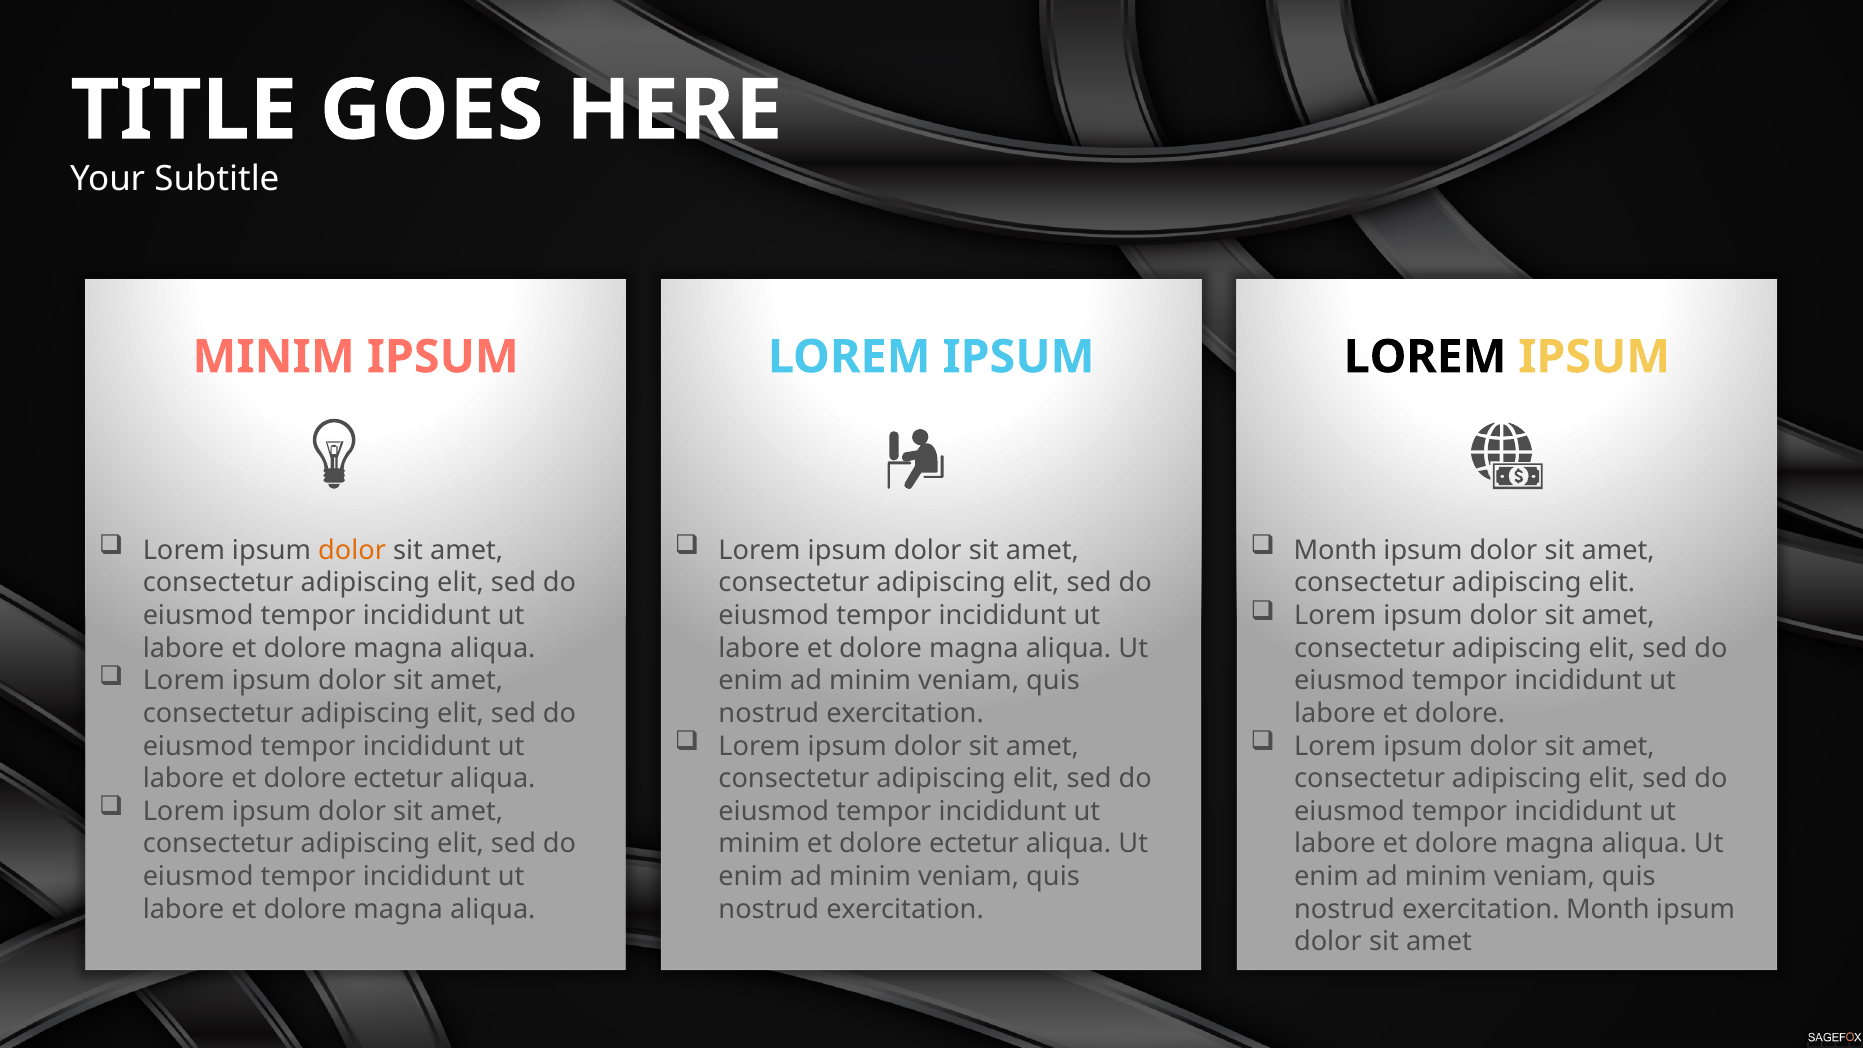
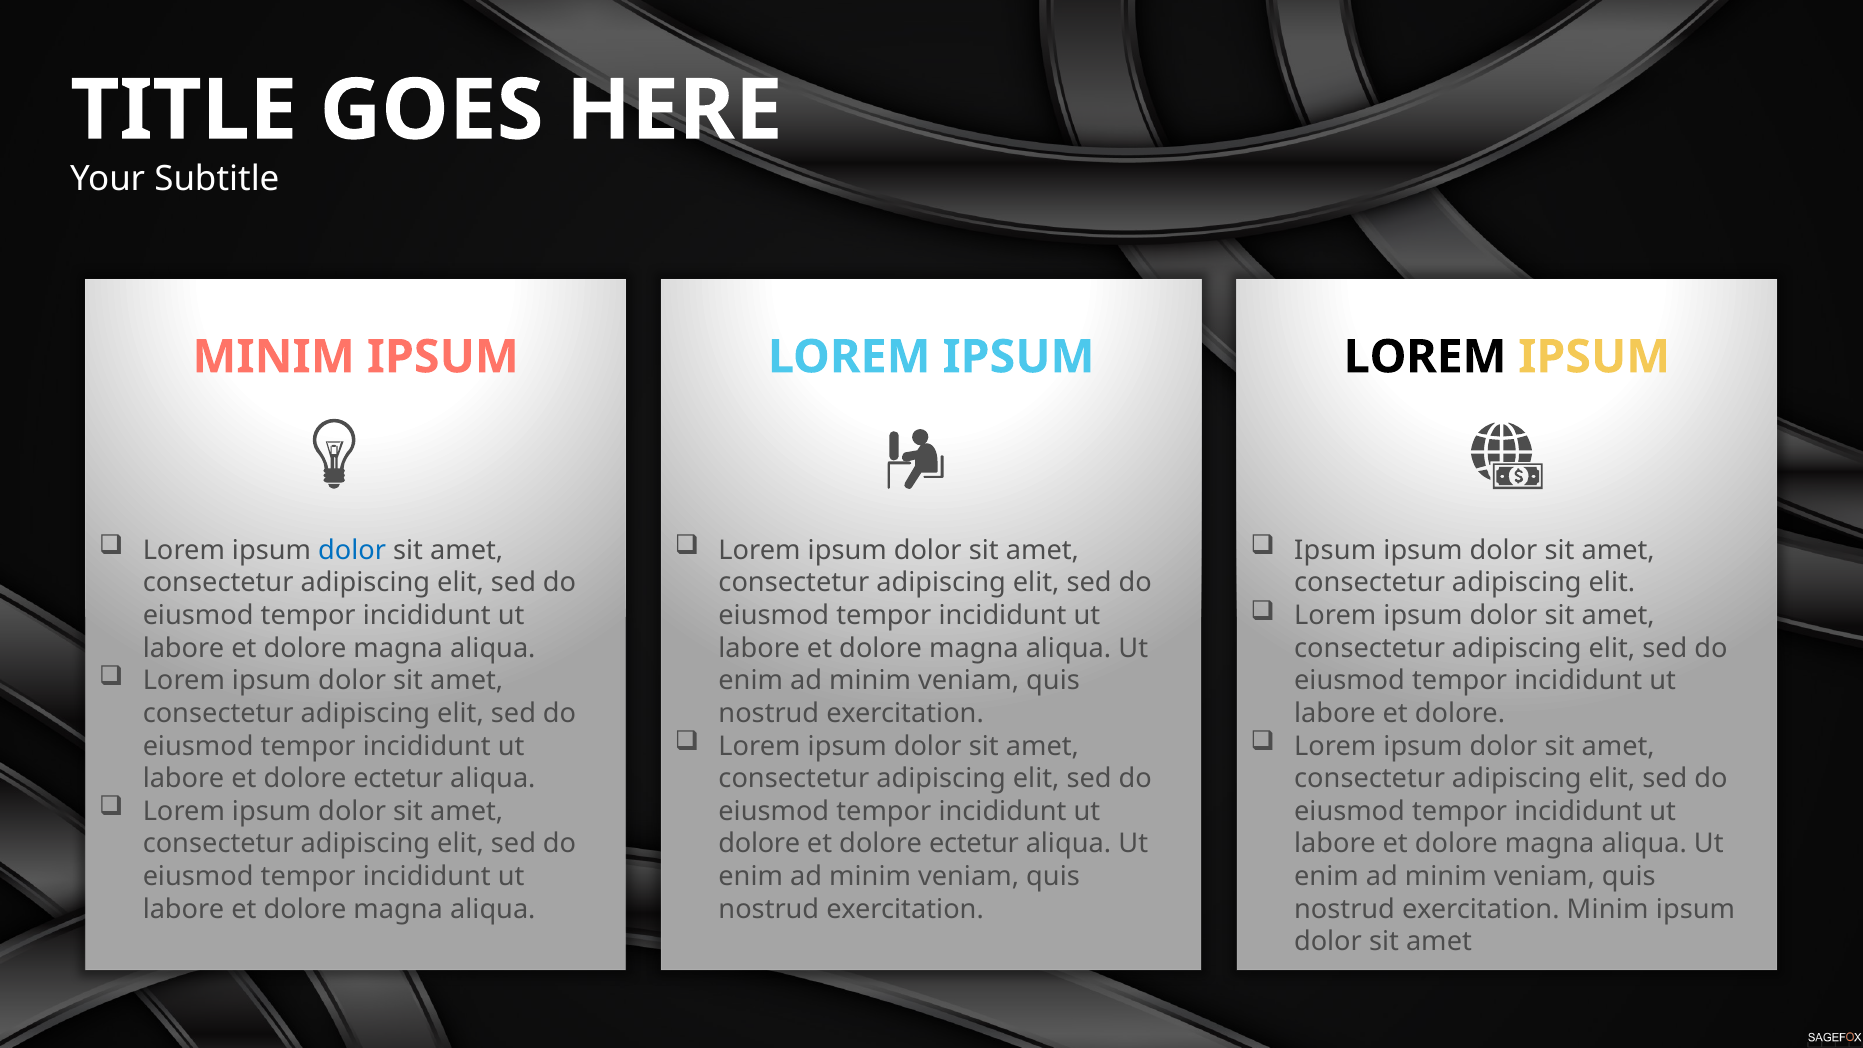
dolor colour: orange -> blue (352, 550)
Month: Month -> Ipsum (1335, 550)
minim: minim -> dolore (759, 844)
exercitation Month: Month -> Minim (1608, 909)
